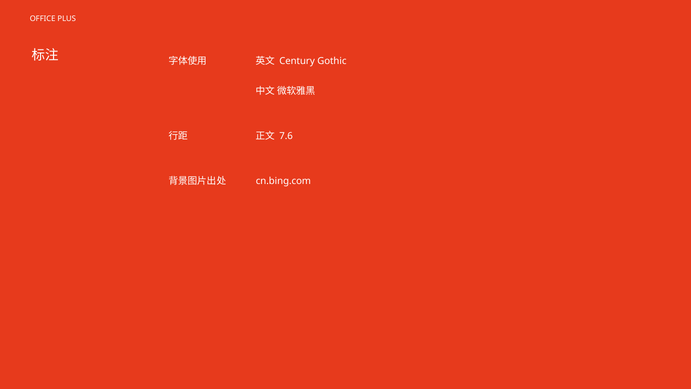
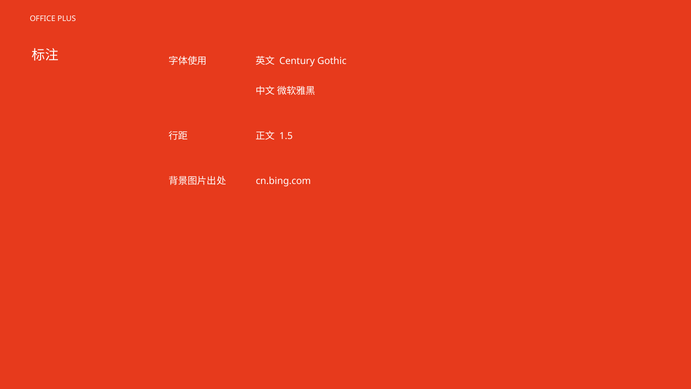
7.6: 7.6 -> 1.5 (286, 136)
